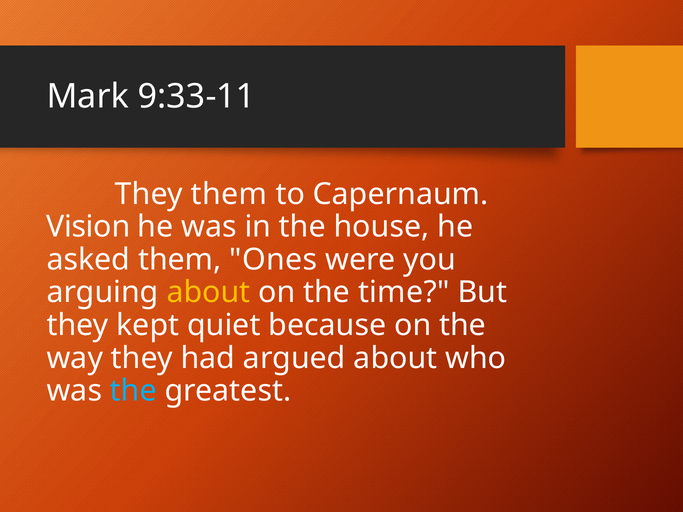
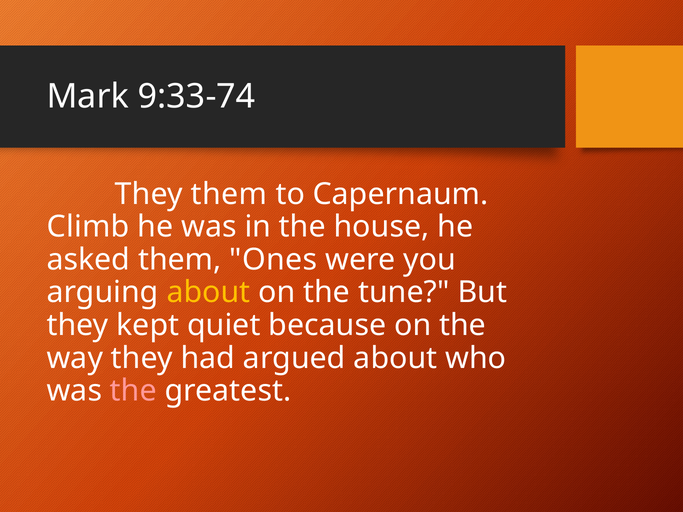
9:33-11: 9:33-11 -> 9:33-74 (197, 96)
Vision: Vision -> Climb (88, 227)
time: time -> tune (404, 293)
the colour: light blue -> pink (133, 391)
